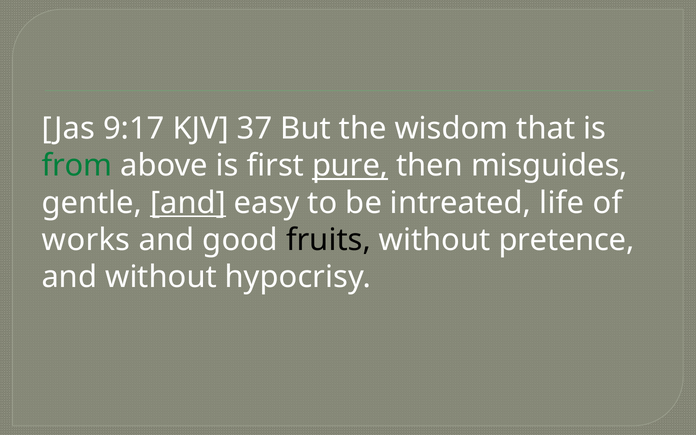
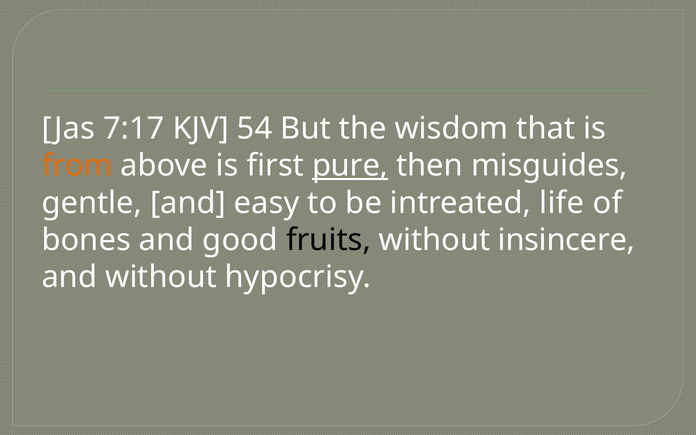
9:17: 9:17 -> 7:17 (134, 129)
37: 37 -> 54 (255, 129)
from colour: green -> orange (77, 166)
and underline: present -> none (188, 203)
works: works -> bones (86, 240)
pretence: pretence -> insincere (566, 240)
